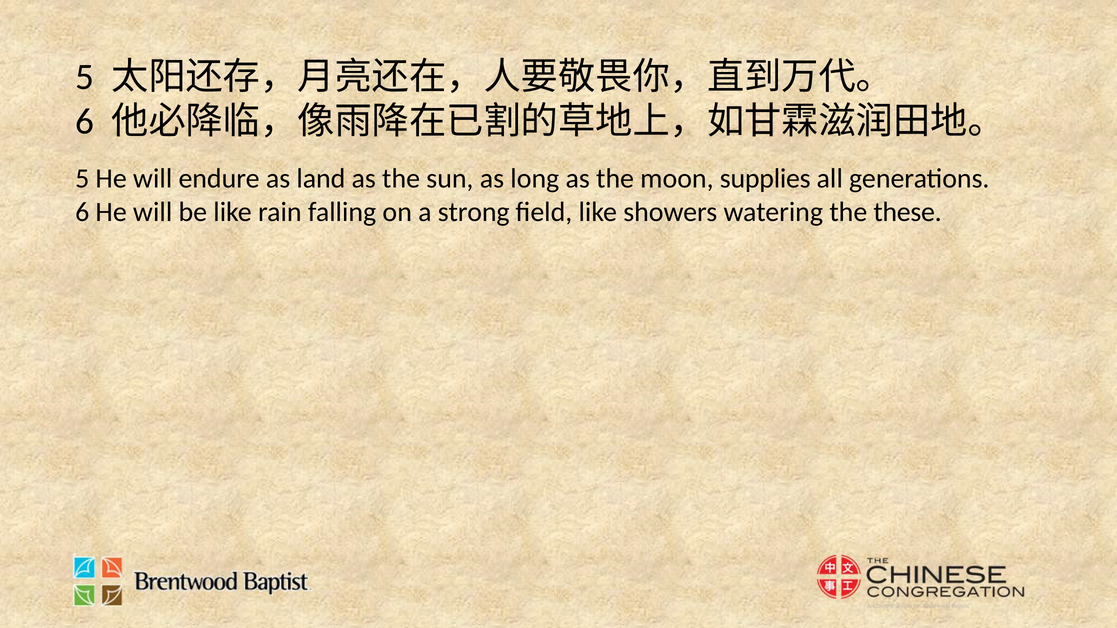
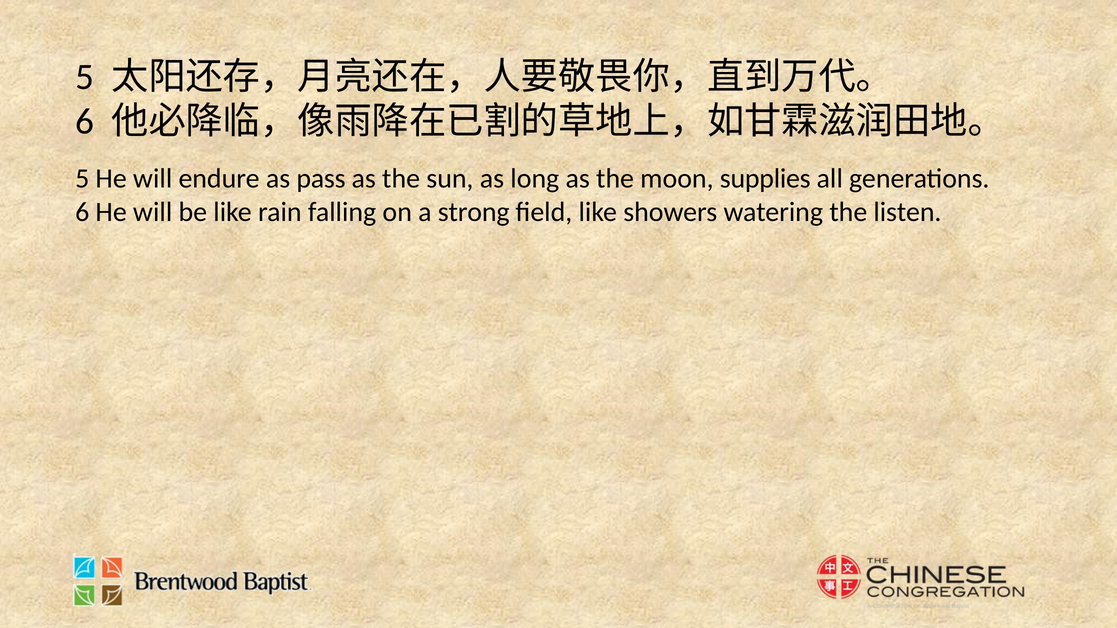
land: land -> pass (321, 179)
these: these -> listen (907, 212)
